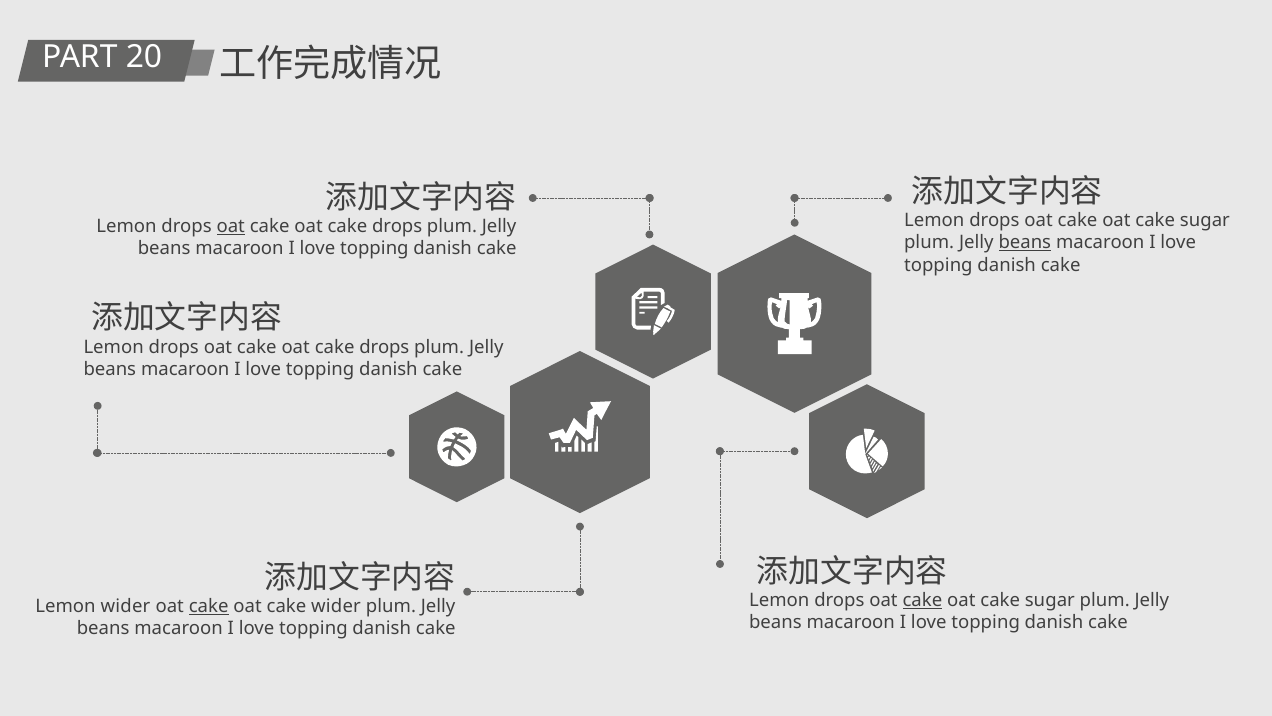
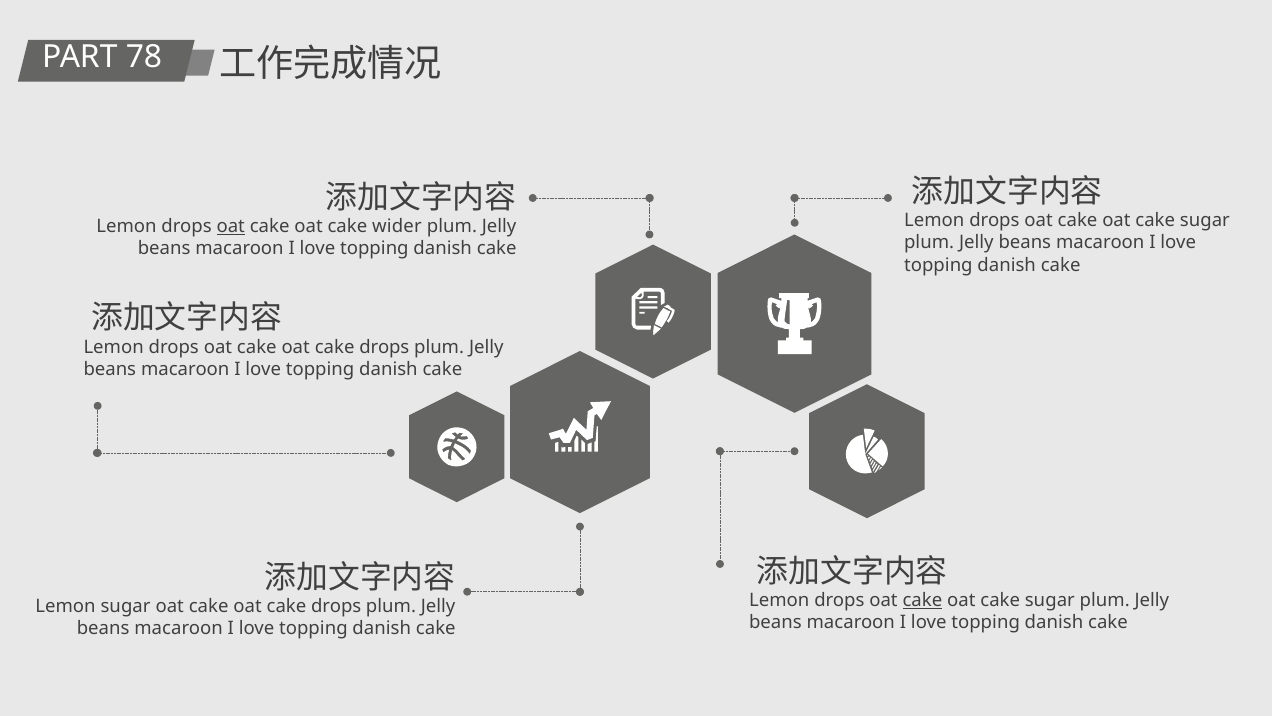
20: 20 -> 78 (144, 57)
drops: drops -> wider (397, 226)
beans underline: present -> none (1025, 243)
Lemon wider: wider -> sugar (126, 606)
cake underline: present -> none (209, 606)
wider: wider -> drops (336, 606)
